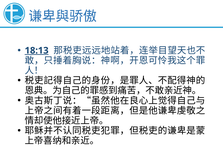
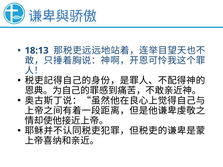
18:13 underline: present -> none (37, 51)
